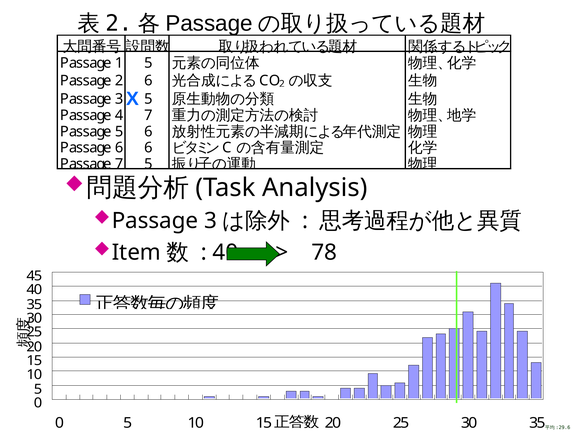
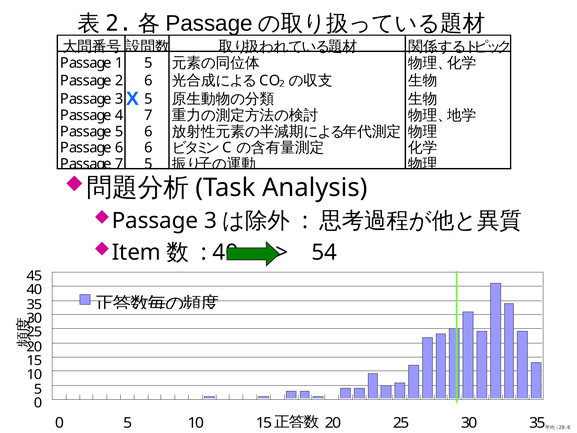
78: 78 -> 54 (324, 252)
